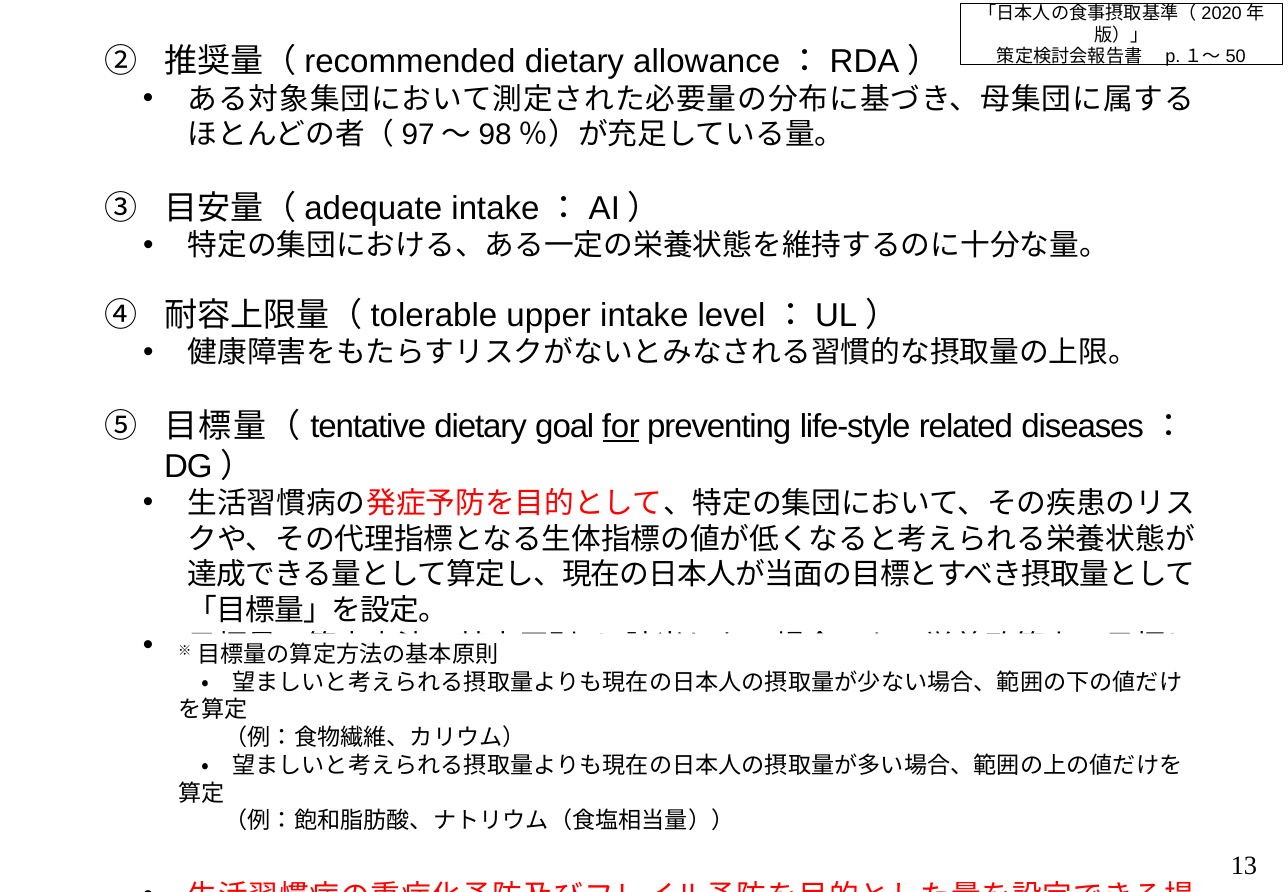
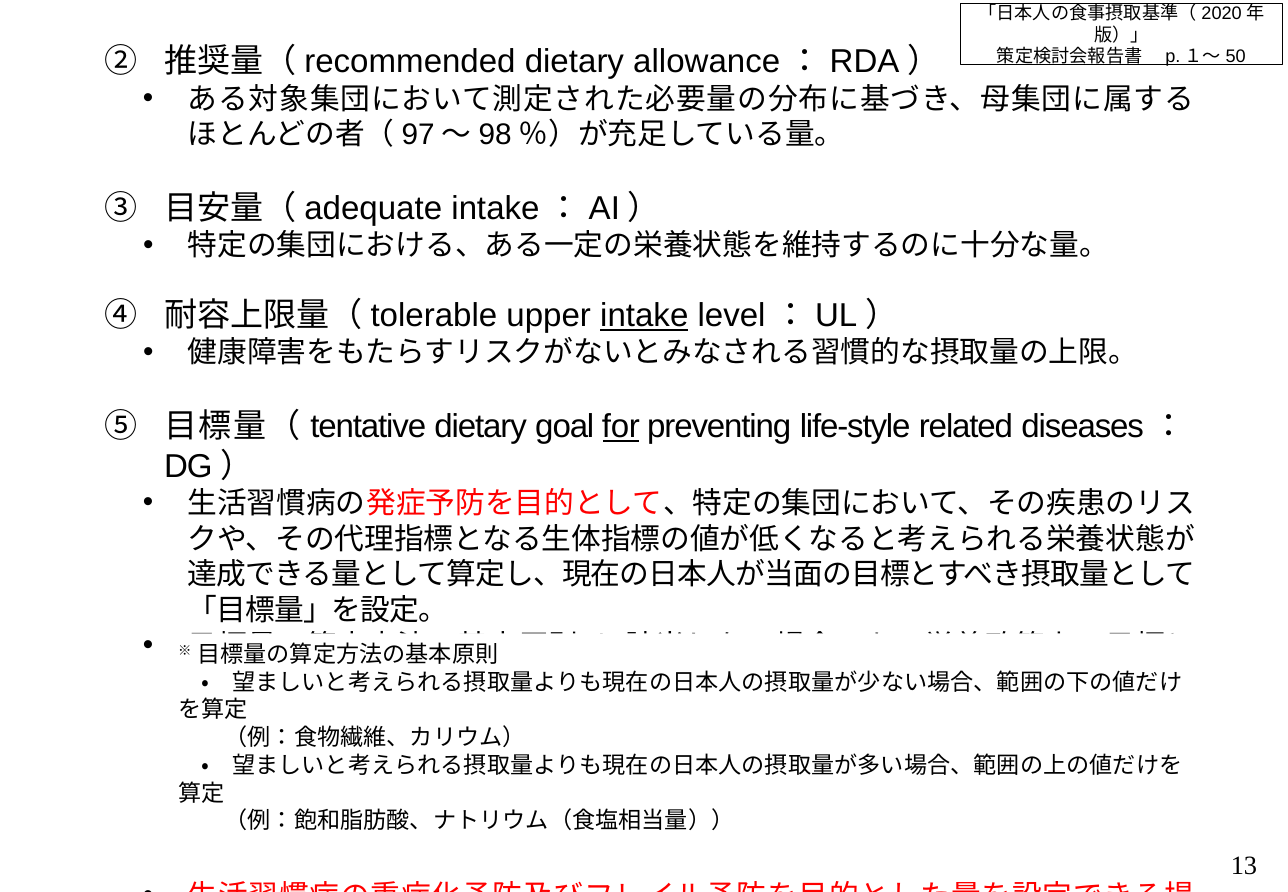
intake underline: none -> present (644, 315)
